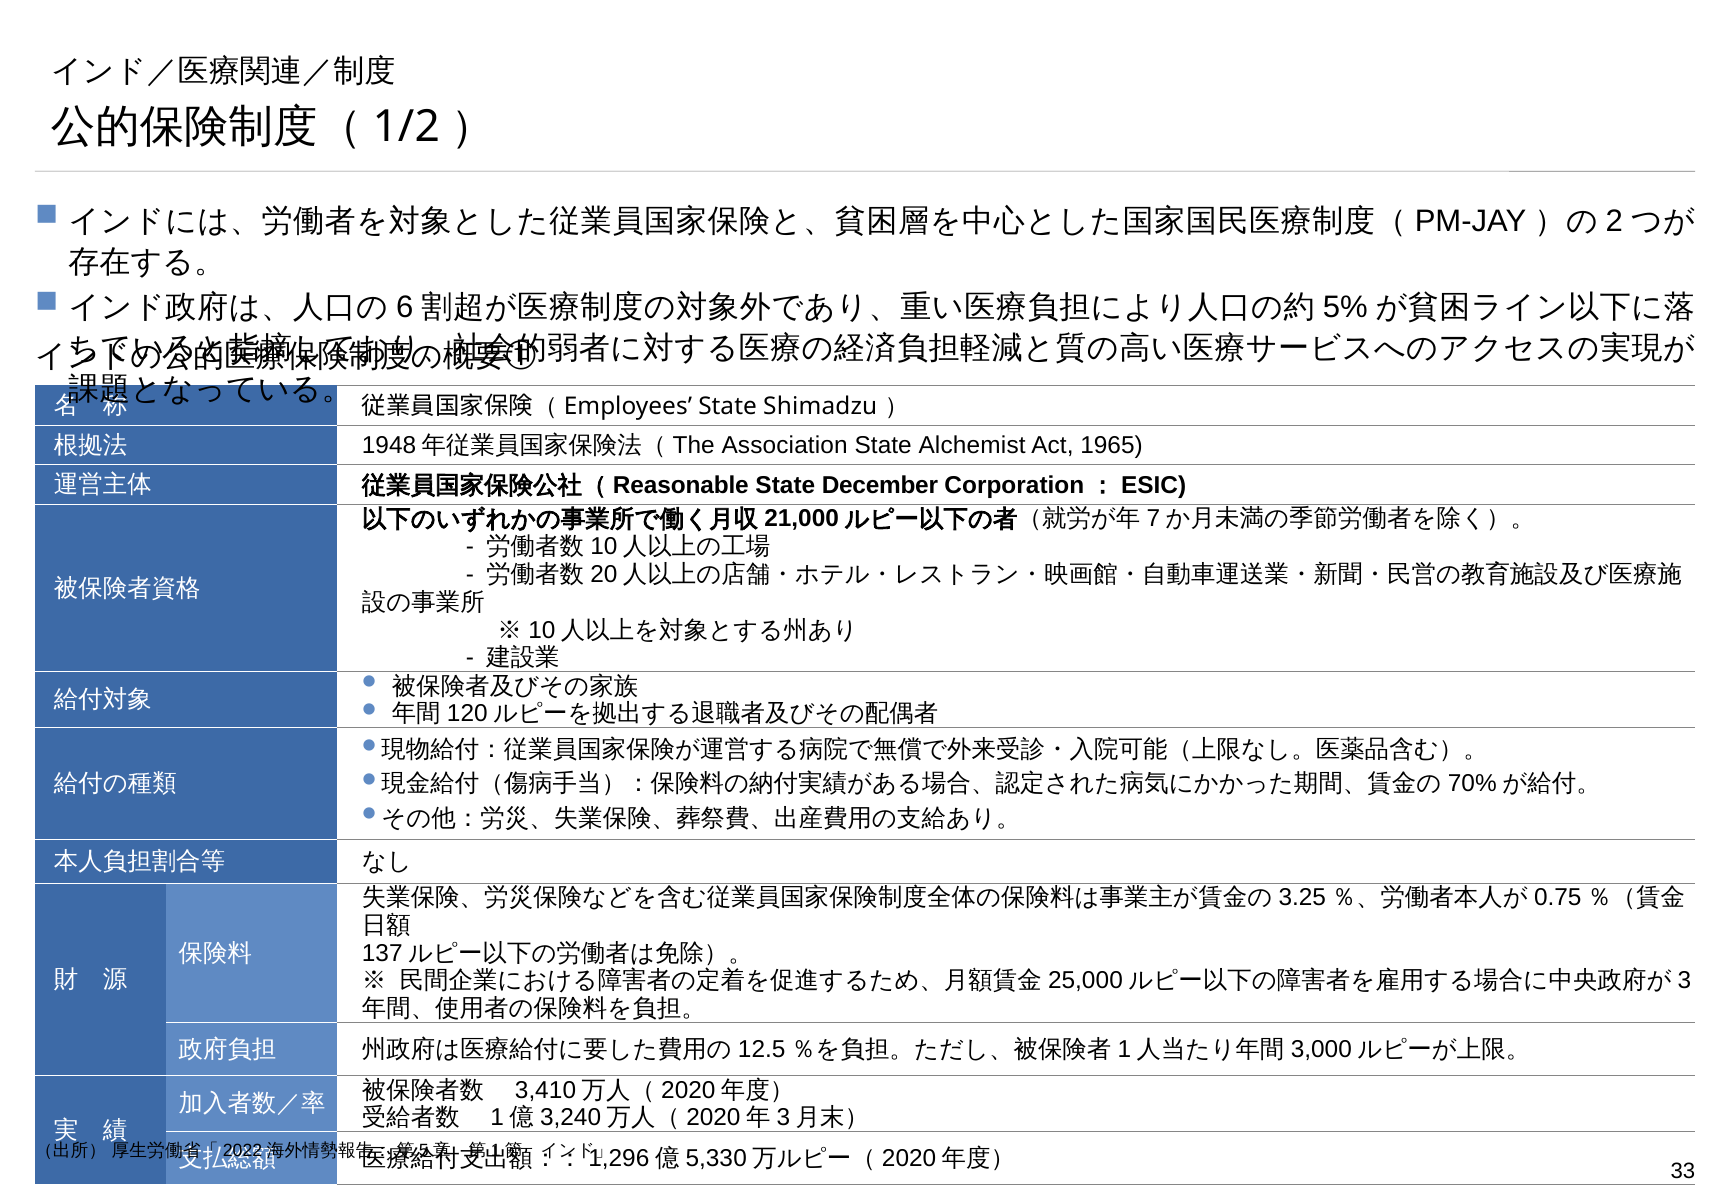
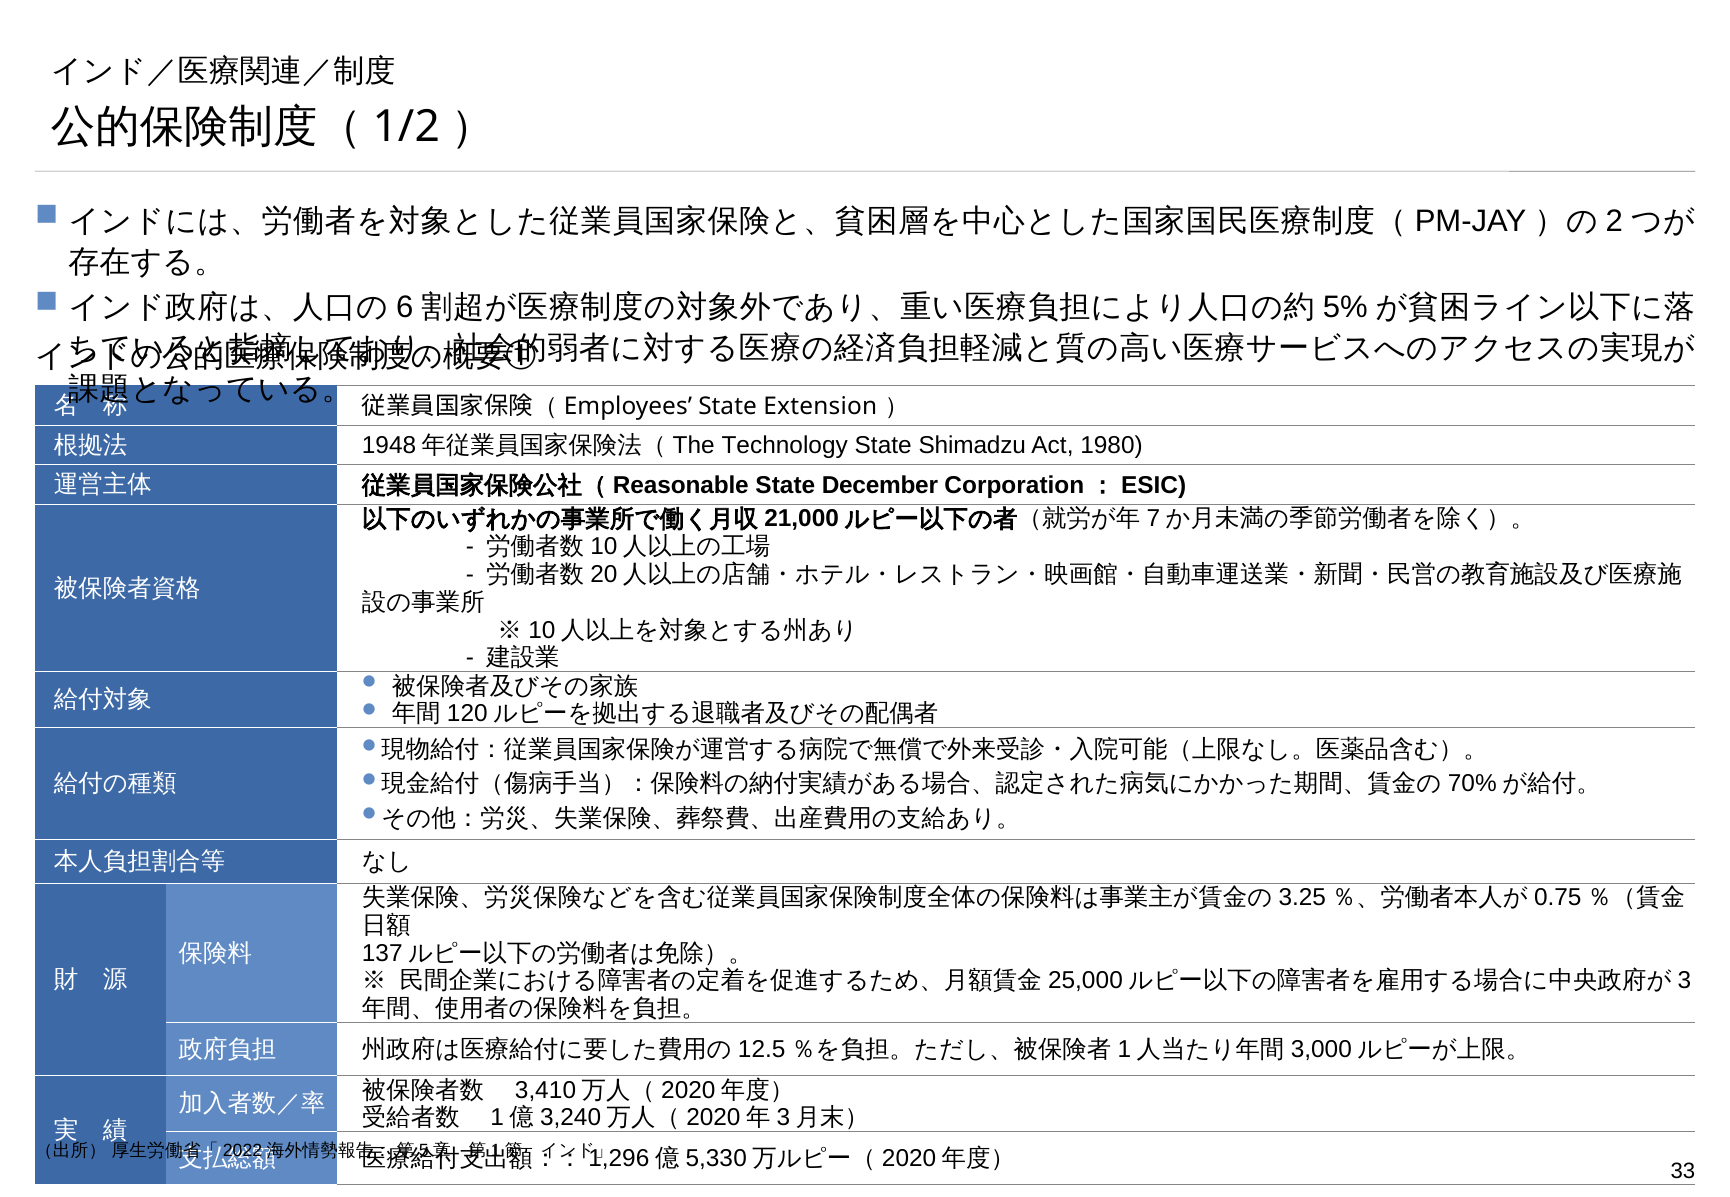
Shimadzu: Shimadzu -> Extension (820, 407)
Association: Association -> Technology (785, 445)
Alchemist: Alchemist -> Shimadzu (972, 445)
1965: 1965 -> 1980 (1112, 445)
